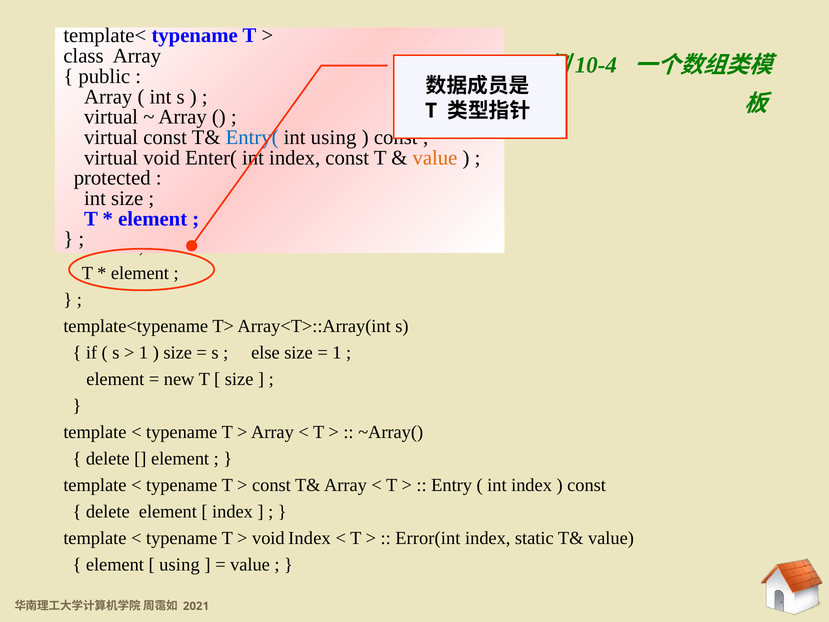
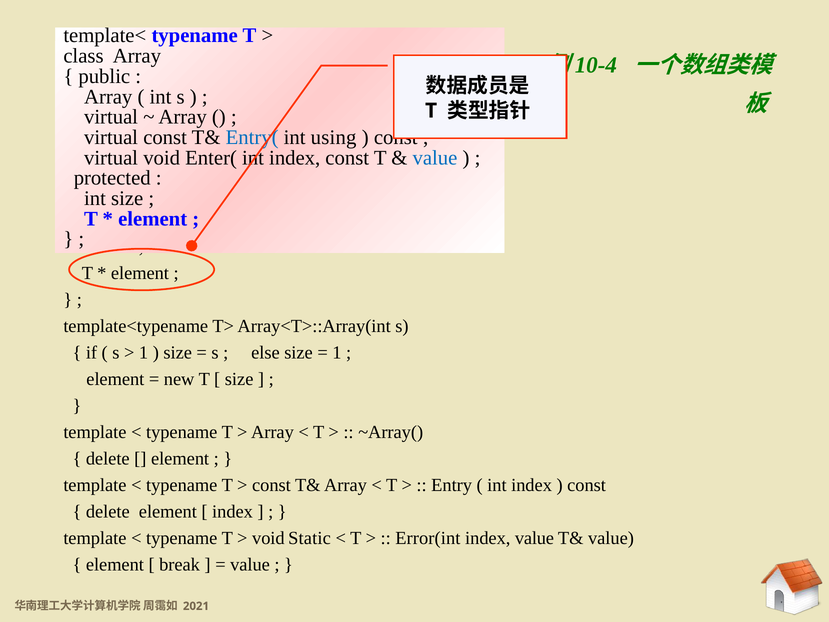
value colour: orange -> blue (435, 158)
void Index: Index -> Static (309, 538)
index static: static -> value (534, 538)
using: using -> break (180, 565)
